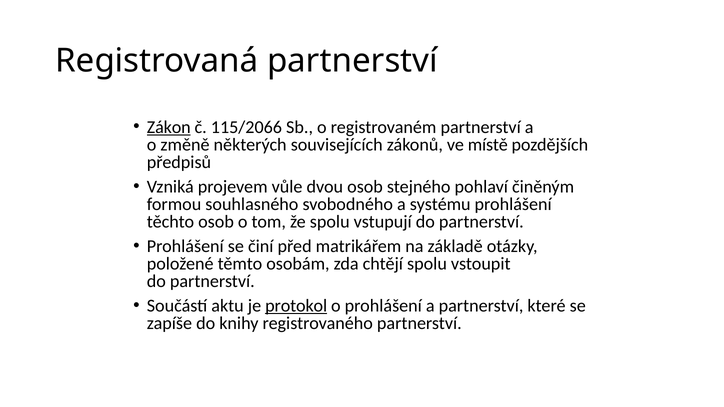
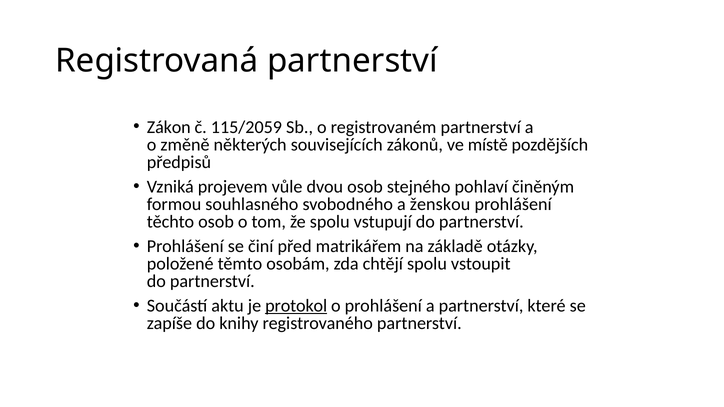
Zákon underline: present -> none (169, 127)
115/2066: 115/2066 -> 115/2059 (246, 127)
systému: systému -> ženskou (440, 204)
